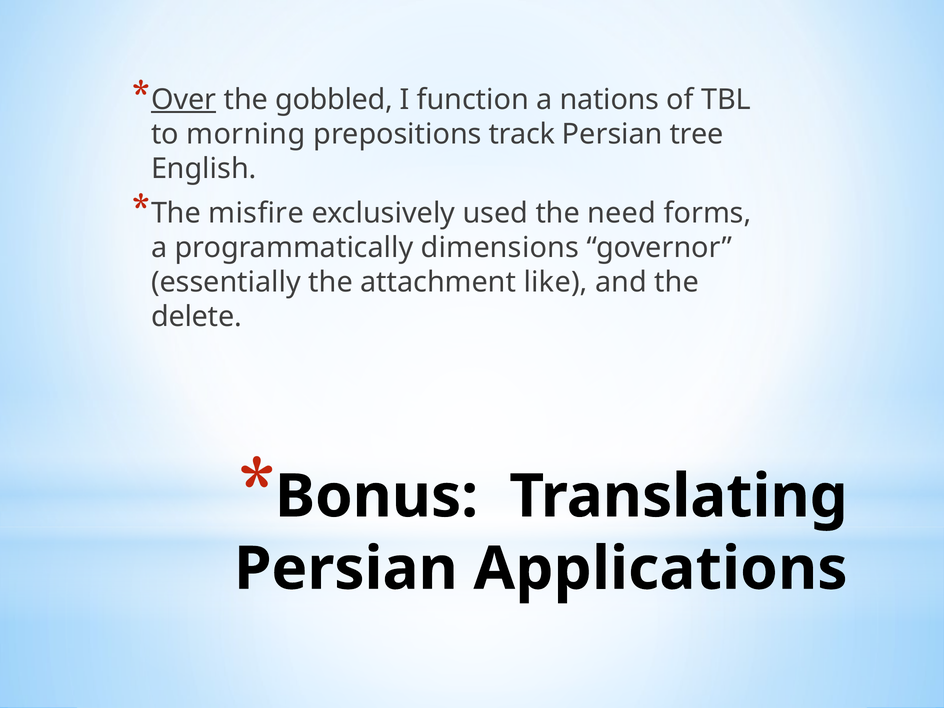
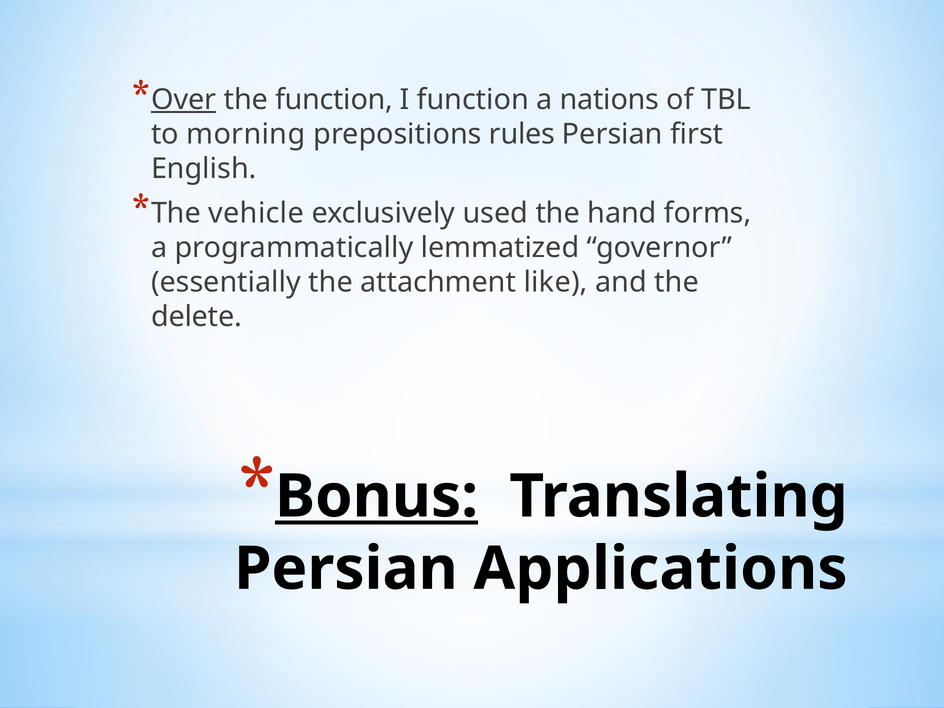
the gobbled: gobbled -> function (334, 100)
track: track -> rules (522, 134)
tree: tree -> first (697, 134)
misfire: misfire -> vehicle (256, 213)
need: need -> hand (622, 213)
dimensions: dimensions -> lemmatized (500, 248)
Bonus underline: none -> present (377, 497)
